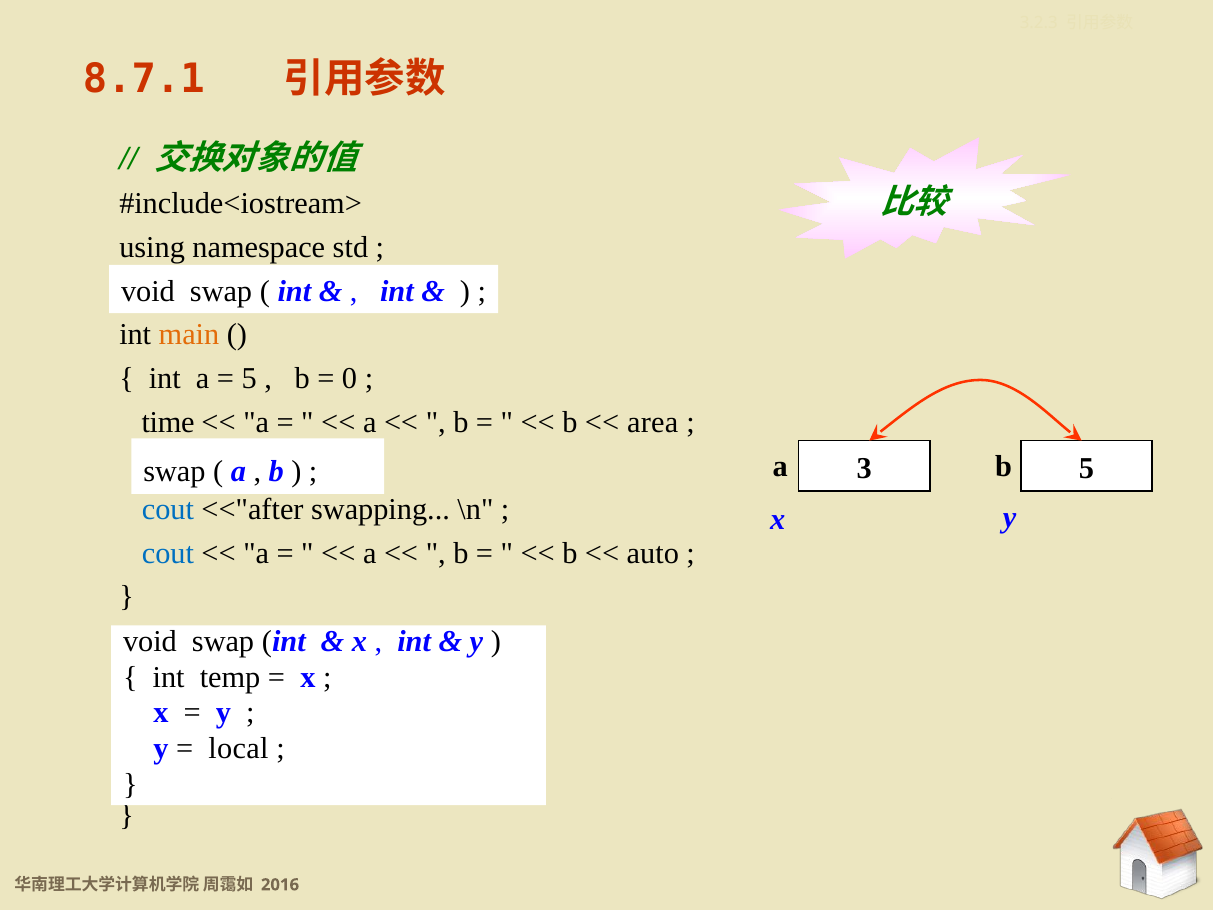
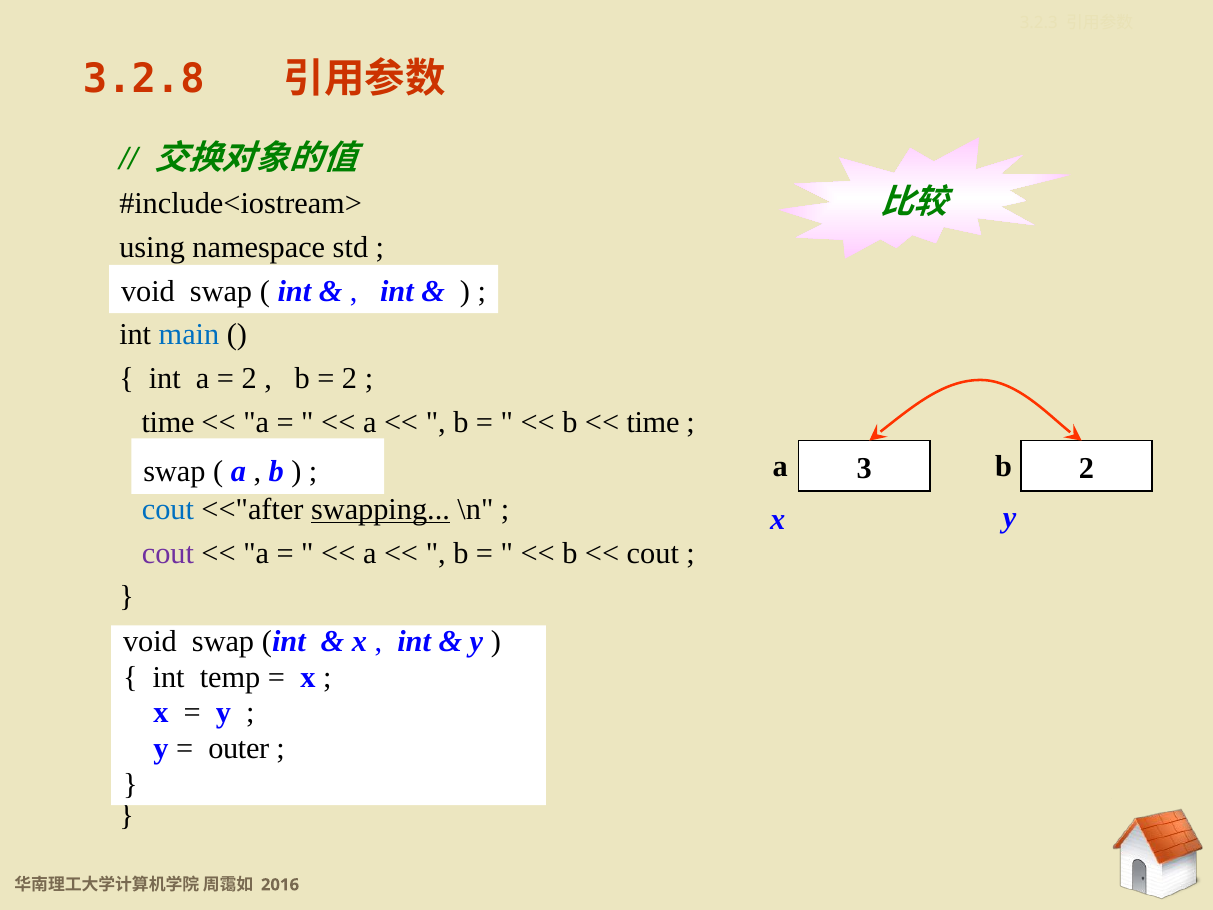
8.7.1: 8.7.1 -> 3.2.8 (144, 79)
main colour: orange -> blue (189, 335)
5: 5 -> 2 (249, 378)
0: 0 -> 2 (350, 378)
area: area -> time (653, 422)
a 5: 5 -> 2 (1087, 468)
swapping underline: none -> present (381, 509)
cout colour: blue -> purple (168, 553)
auto: auto -> cout (653, 553)
local: local -> outer (239, 748)
